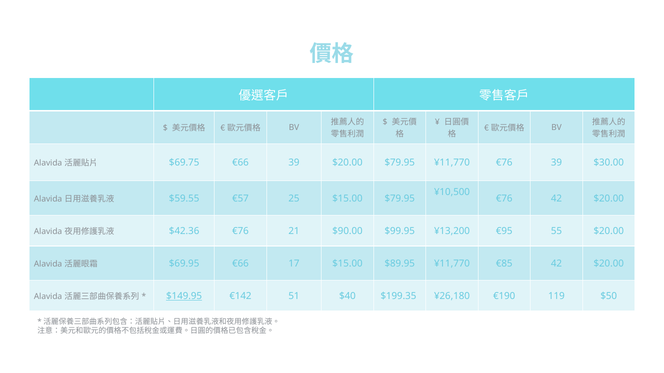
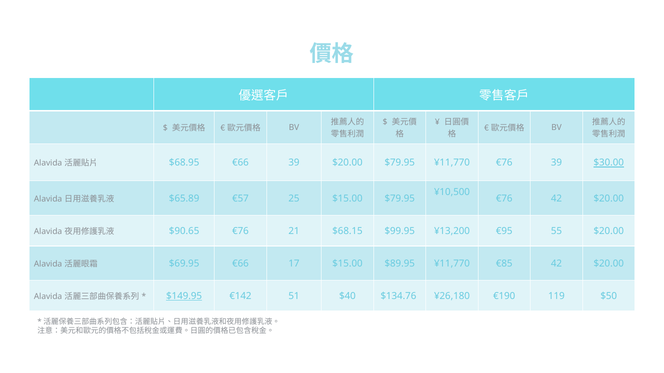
$69.75: $69.75 -> $68.95 (184, 163)
$30.00 underline: none -> present (609, 163)
$59.55: $59.55 -> $65.89 (184, 199)
$42.36: $42.36 -> $90.65 (184, 231)
$90.00: $90.00 -> $68.15 (347, 231)
$199.35: $199.35 -> $134.76 (398, 297)
